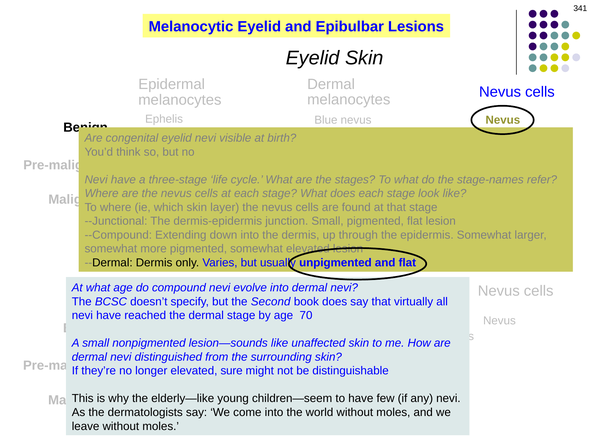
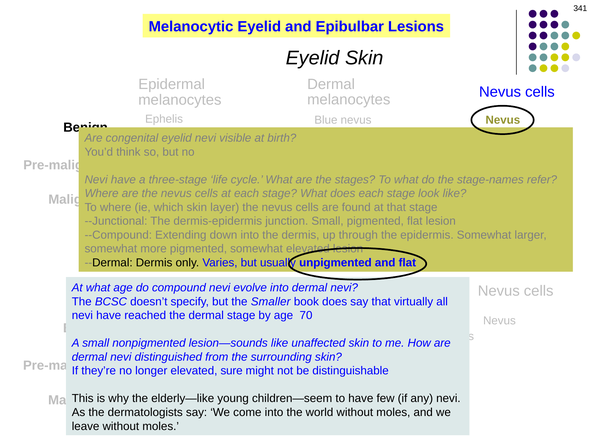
Second: Second -> Smaller (271, 301)
